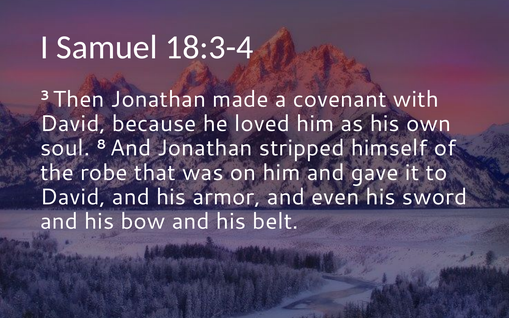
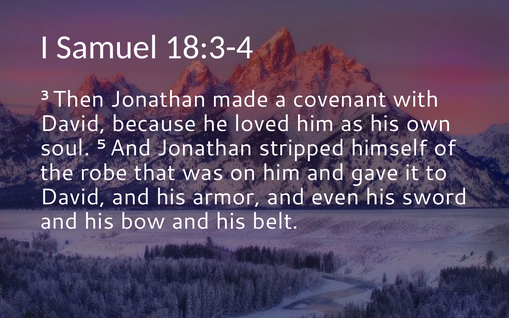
8: 8 -> 5 (101, 145)
